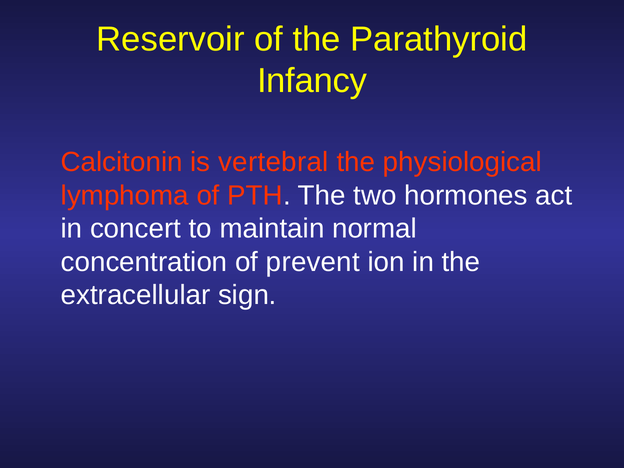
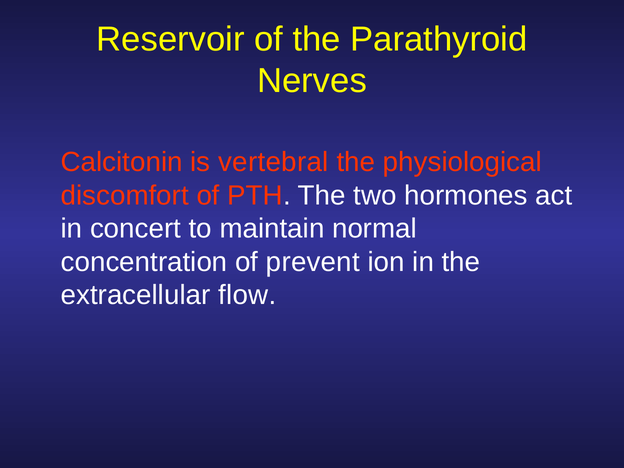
Infancy: Infancy -> Nerves (312, 81)
lymphoma: lymphoma -> discomfort (125, 195)
sign: sign -> flow (247, 295)
